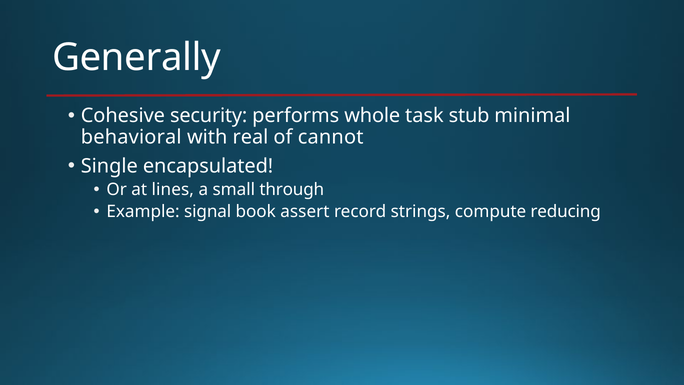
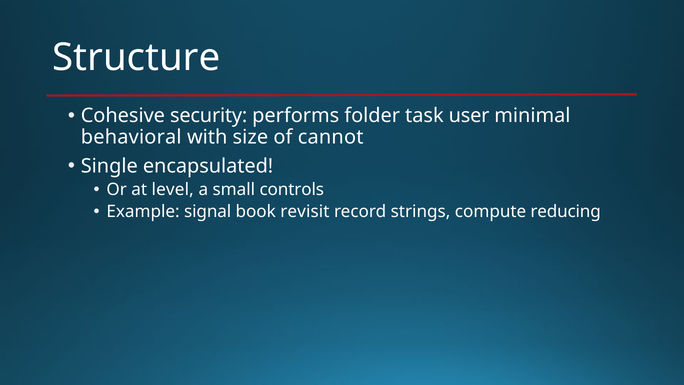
Generally: Generally -> Structure (136, 57)
whole: whole -> folder (372, 116)
stub: stub -> user (469, 116)
real: real -> size (250, 137)
lines: lines -> level (173, 189)
through: through -> controls (292, 189)
assert: assert -> revisit (305, 211)
